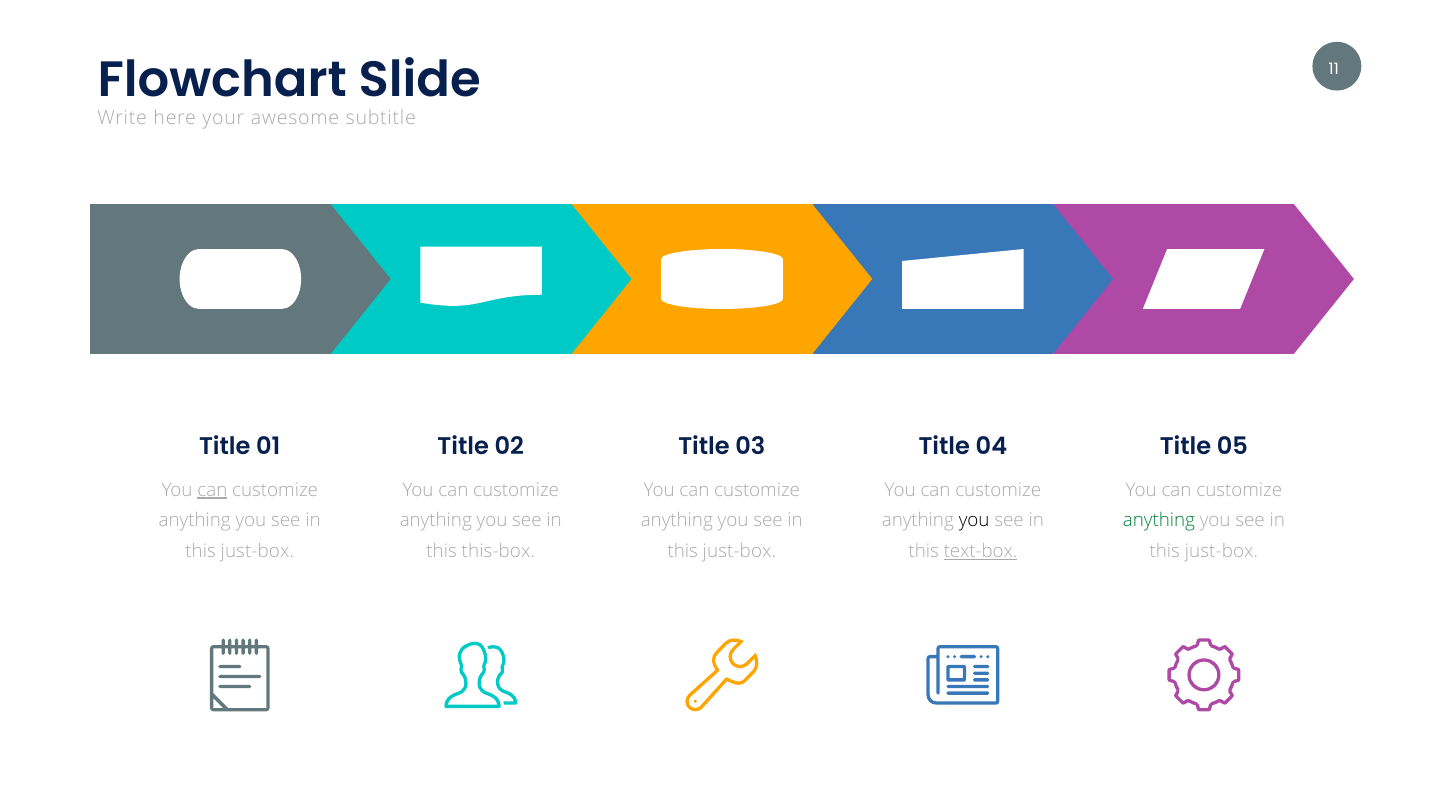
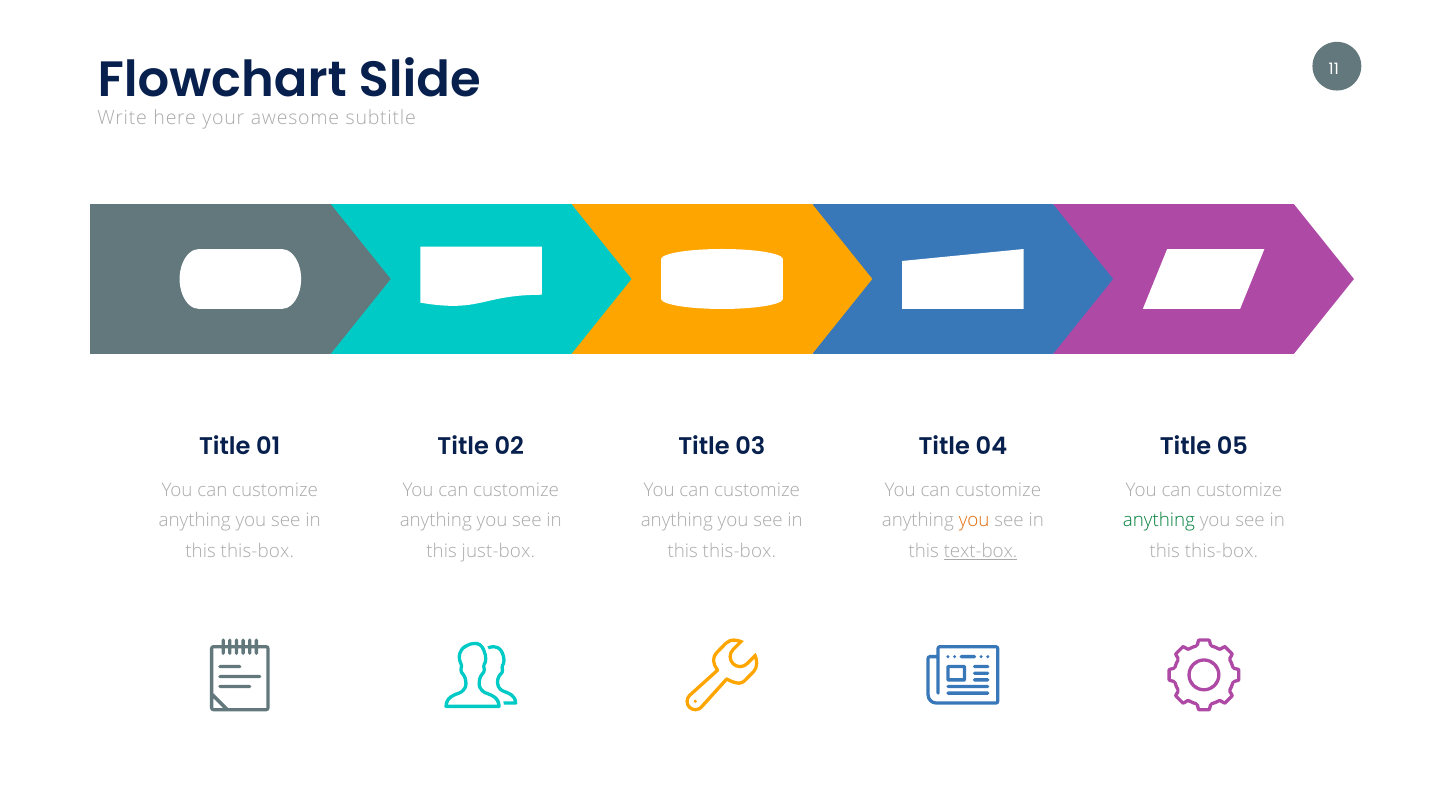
can underline: present -> none (212, 490)
you colour: black -> orange (974, 521)
just-box: just-box -> this-box (257, 552)
this-box: this-box -> just-box (498, 552)
just-box: just-box -> this-box (739, 552)
just-box: just-box -> this-box (1221, 552)
